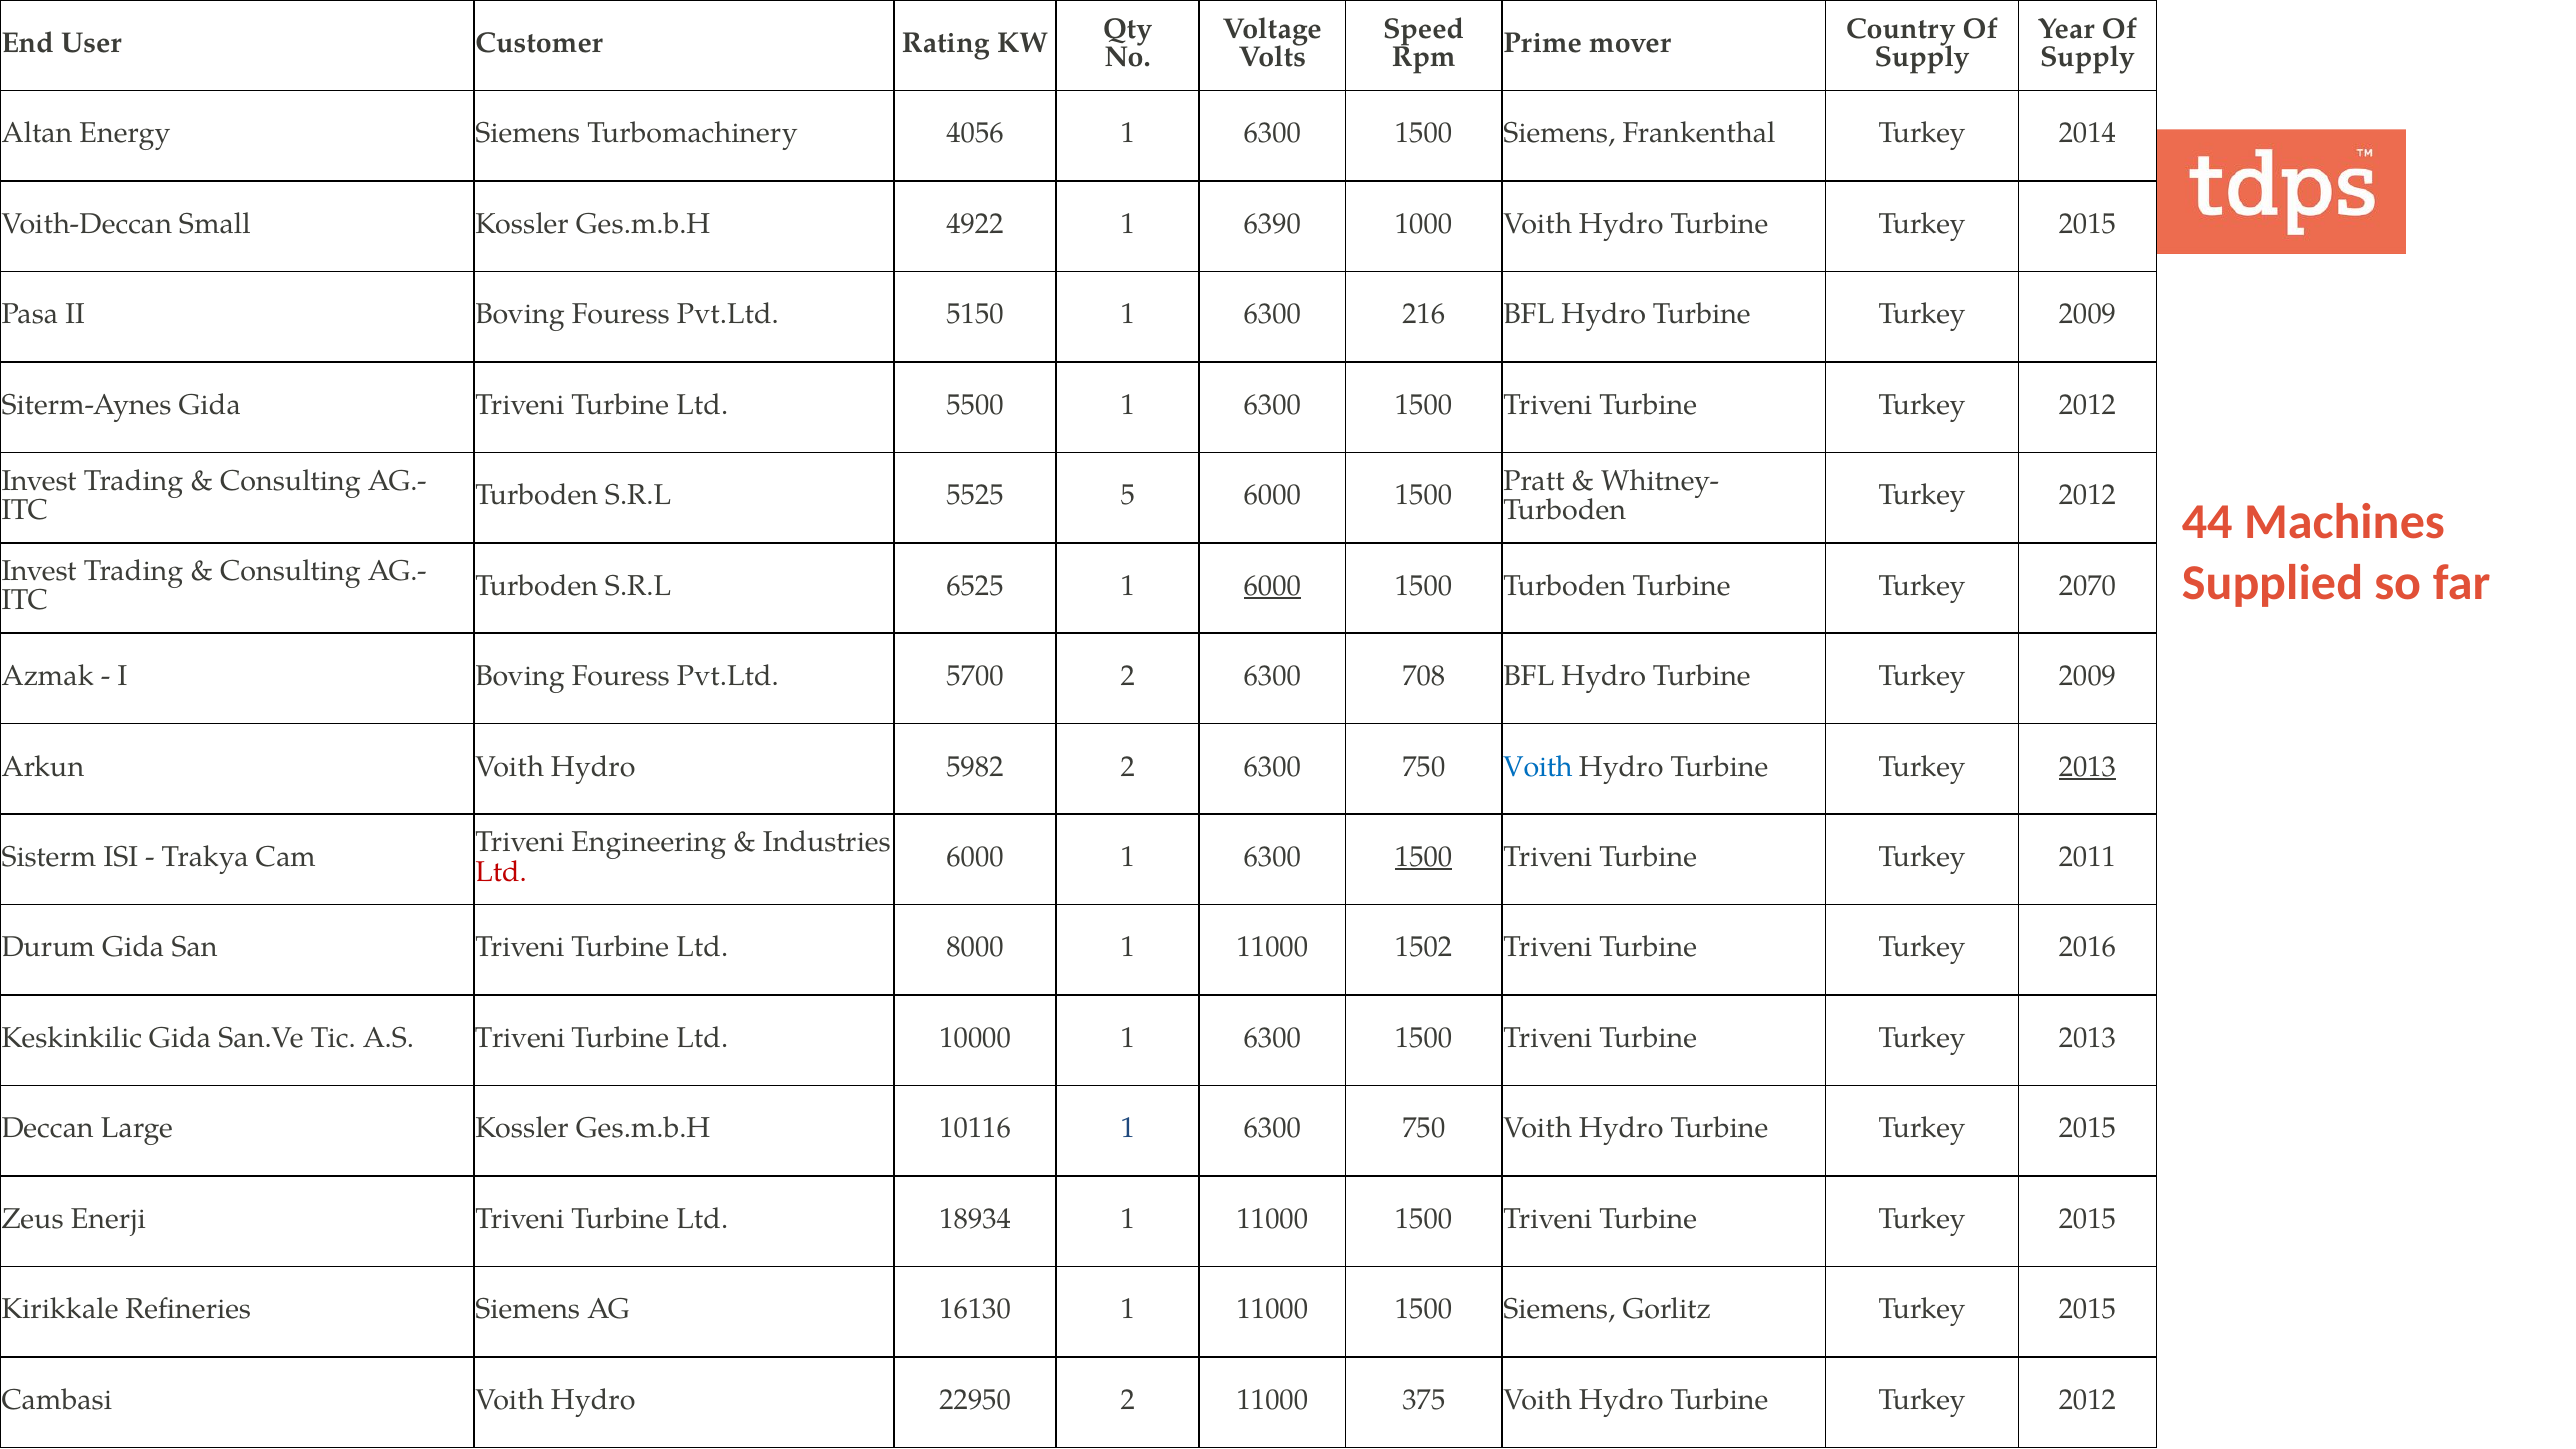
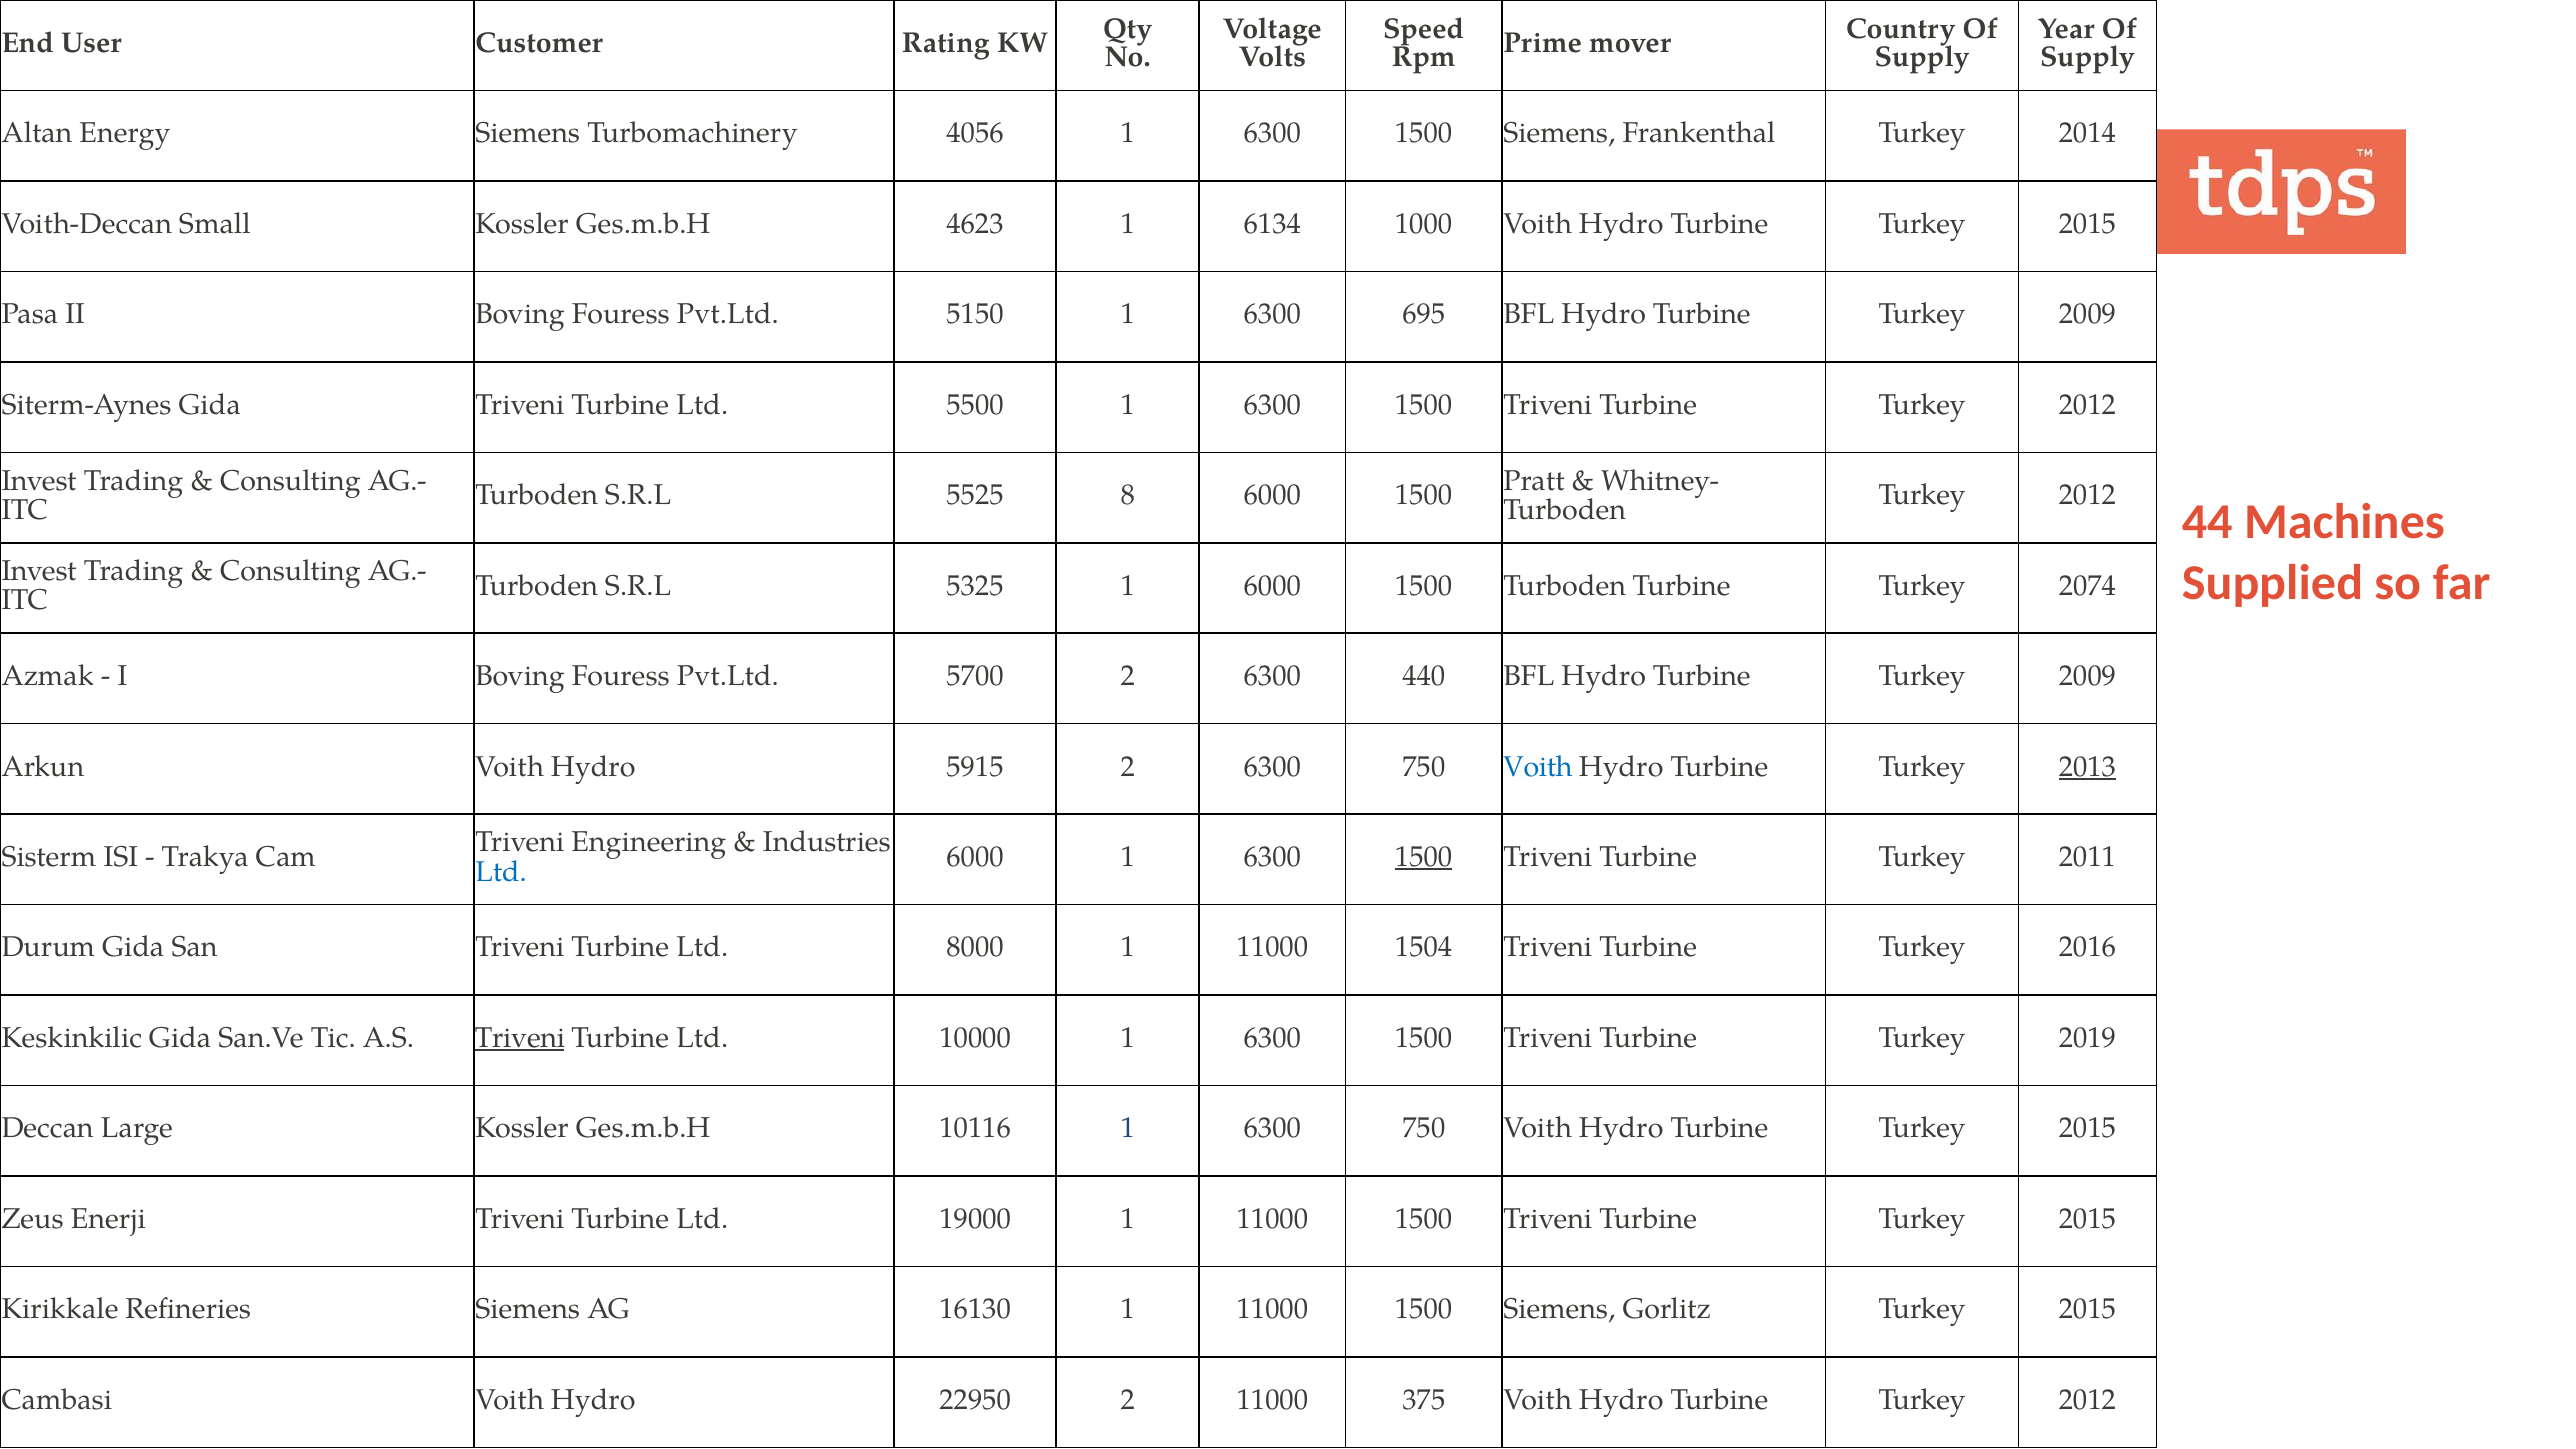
4922: 4922 -> 4623 (975, 224)
6390: 6390 -> 6134 (1272, 224)
216: 216 -> 695 (1424, 314)
5: 5 -> 8 (1128, 495)
6525: 6525 -> 5325 (975, 586)
6000 underline: present -> none (1272, 586)
2070: 2070 -> 2074 (2087, 586)
708: 708 -> 440 (1424, 676)
5982: 5982 -> 5915 (975, 767)
Ltd colour: red -> blue (501, 872)
1502: 1502 -> 1504 (1424, 948)
Triveni underline: none -> present (520, 1038)
Triveni Turbine Turkey 2013: 2013 -> 2019 (2087, 1038)
18934: 18934 -> 19000 (975, 1219)
